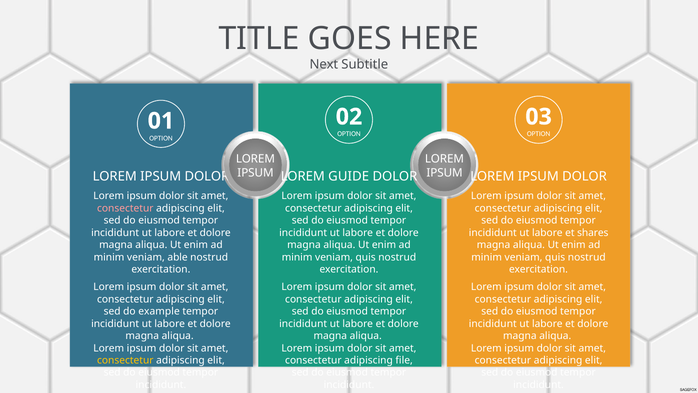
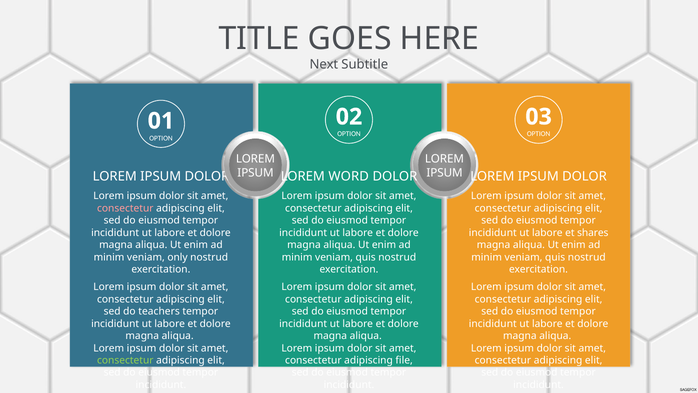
GUIDE: GUIDE -> WORD (349, 176)
able: able -> only (178, 257)
example: example -> teachers (159, 311)
consectetur colour: yellow -> light green (125, 360)
